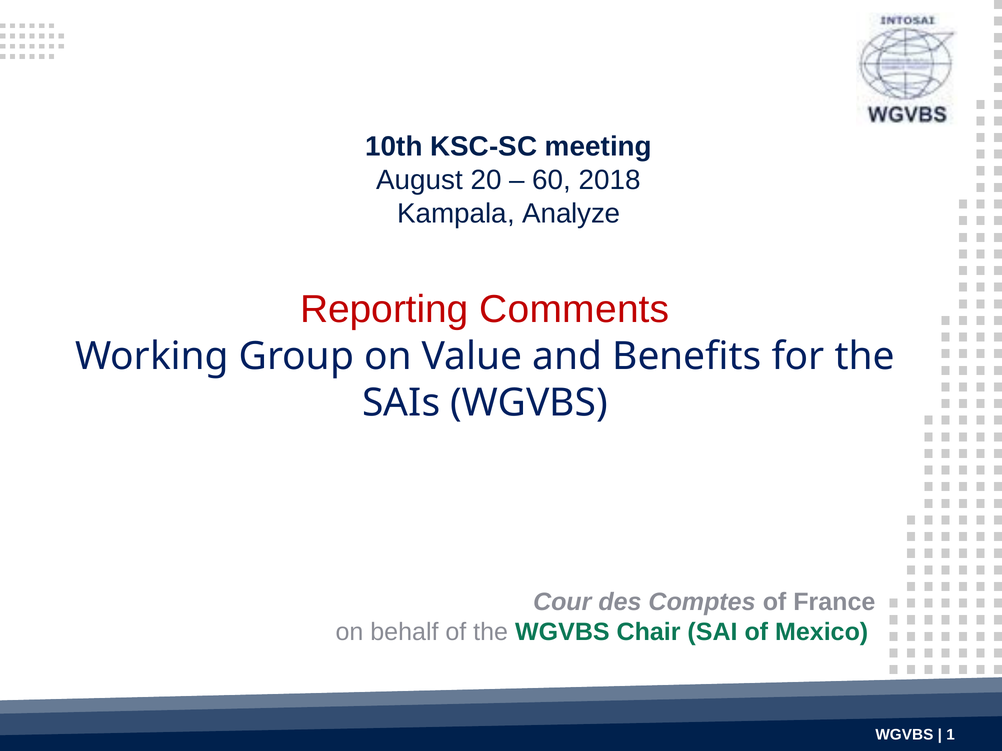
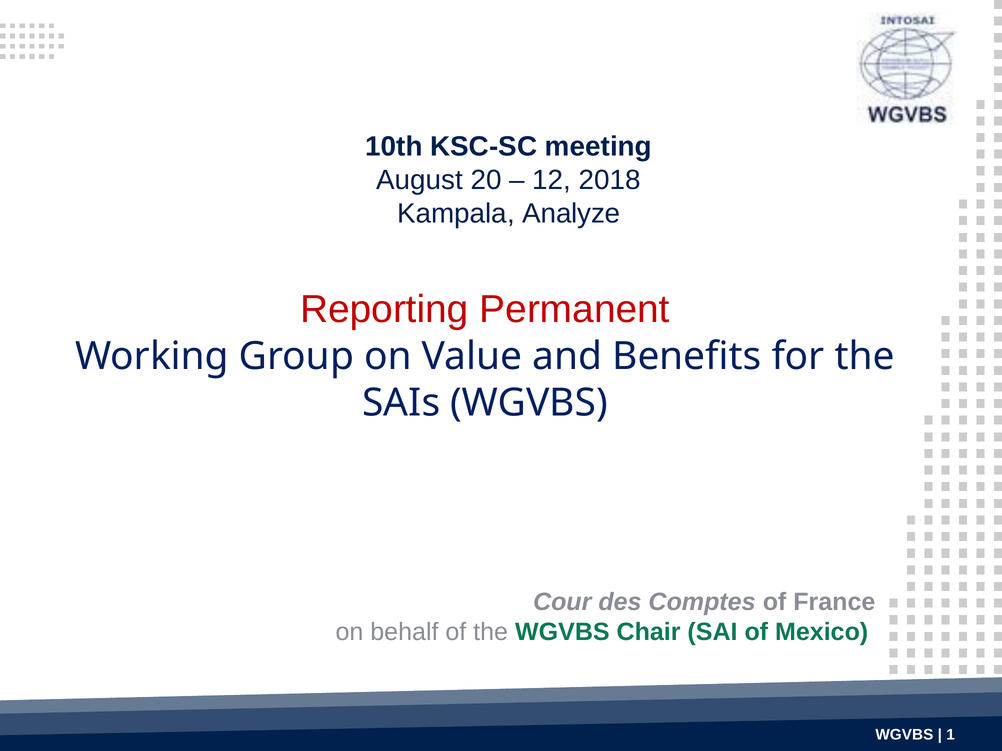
60: 60 -> 12 (552, 180)
Comments: Comments -> Permanent (575, 310)
